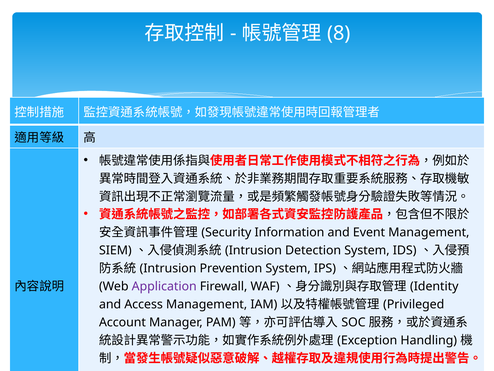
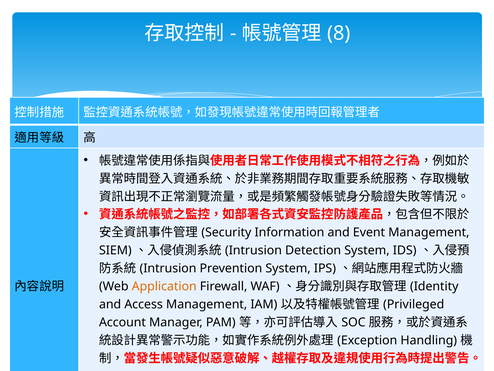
Application colour: purple -> orange (164, 286)
